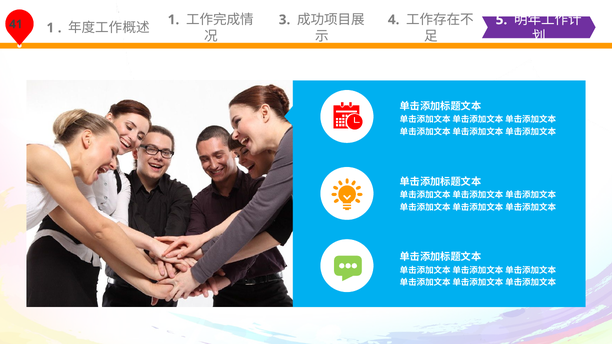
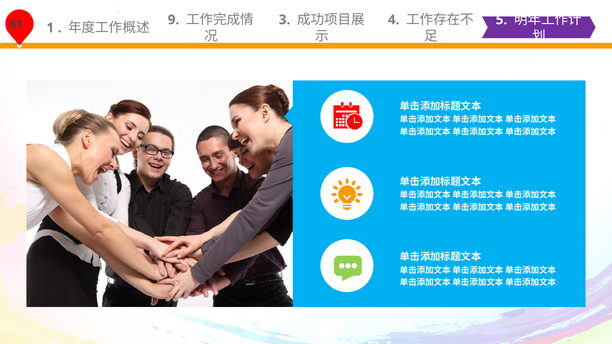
1: 1 -> 9 (173, 20)
